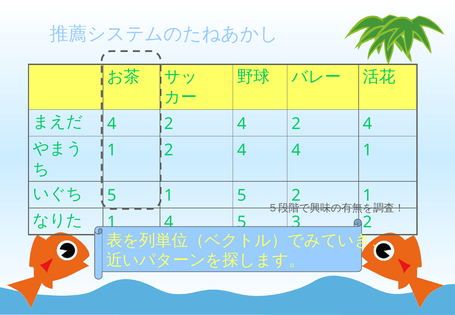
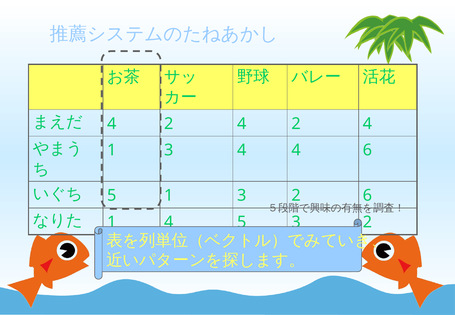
2: 2 -> 3 (169, 150)
4 1: 1 -> 6 (368, 150)
5 1 5: 5 -> 3 (242, 195)
2 1: 1 -> 6 (368, 195)
